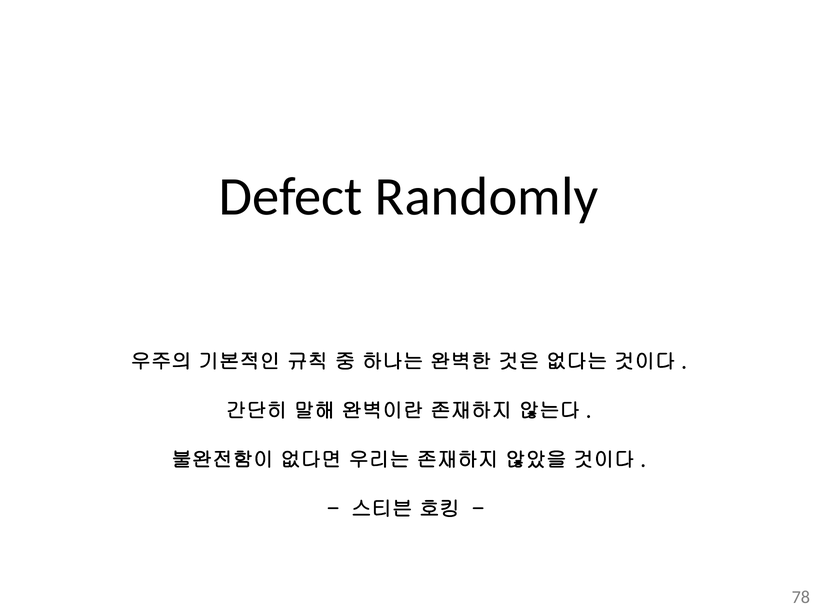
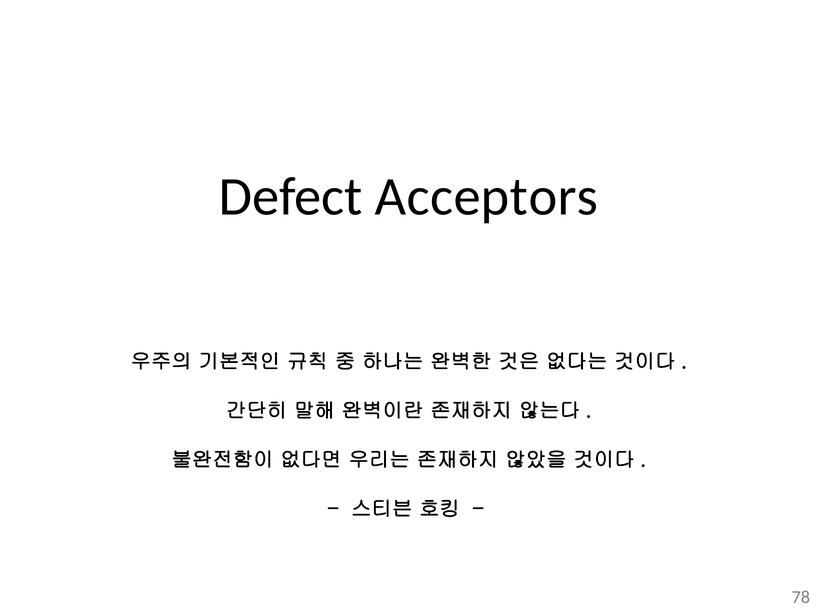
Randomly: Randomly -> Acceptors (487, 197)
